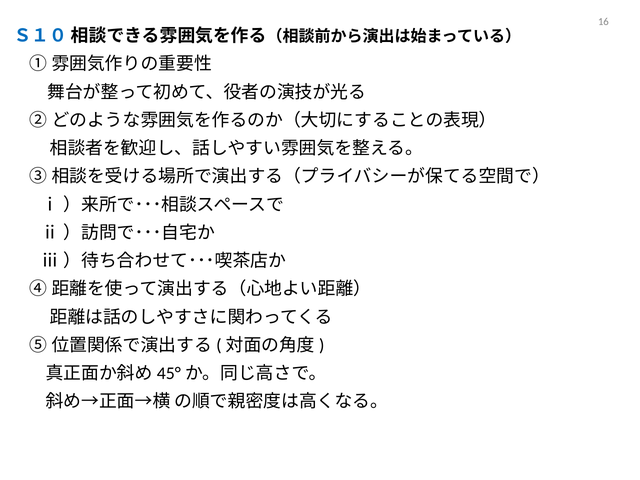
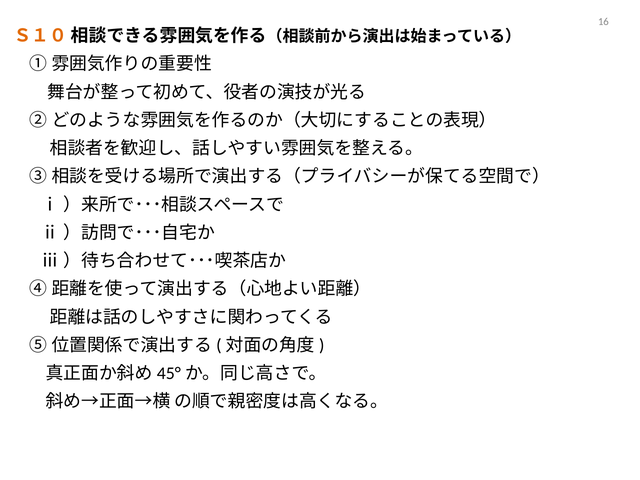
Ｓ１０ colour: blue -> orange (40, 36)
